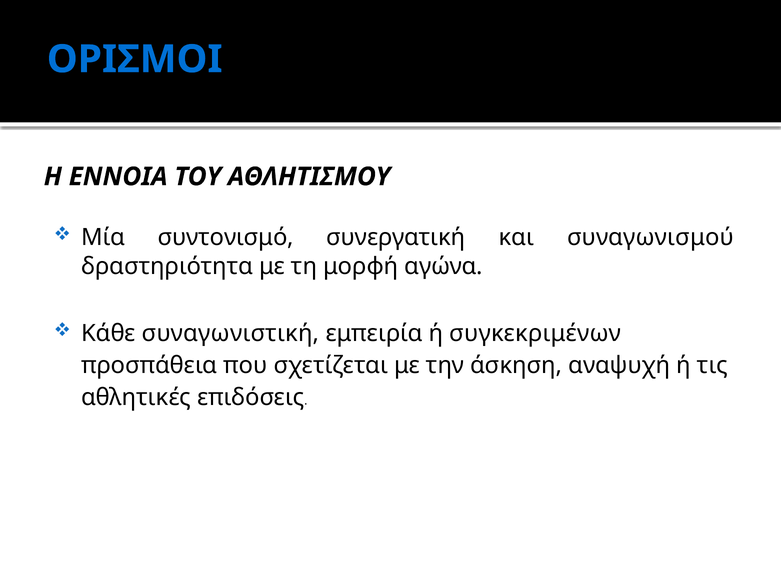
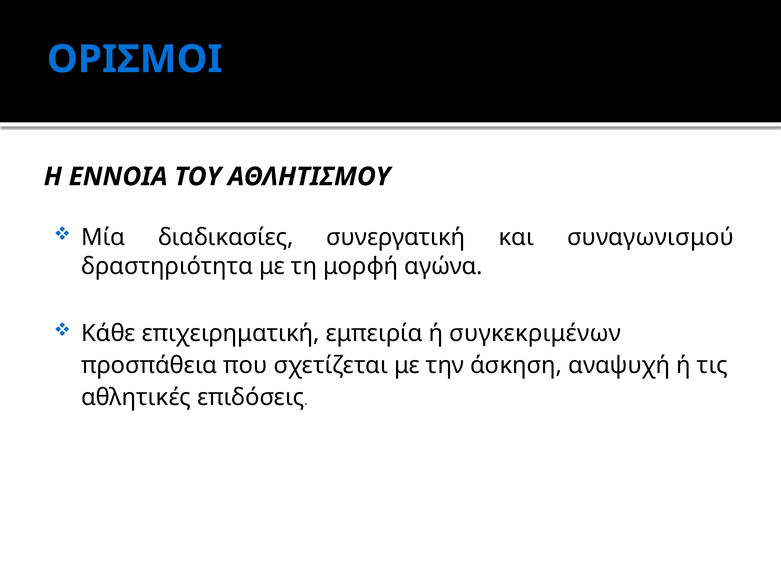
συντονισμό: συντονισμό -> διαδικασίες (226, 238)
συναγωνιστική: συναγωνιστική -> επιχειρηματική (231, 334)
